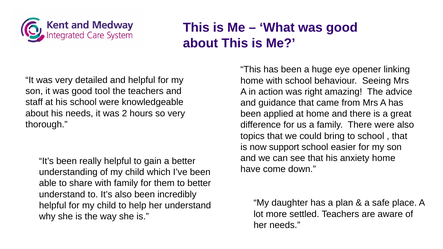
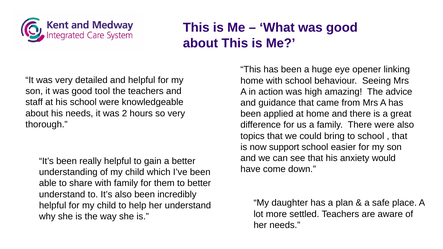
right: right -> high (313, 92)
anxiety home: home -> would (384, 158)
